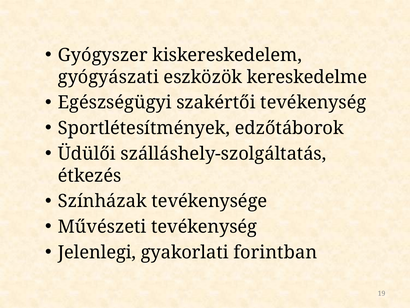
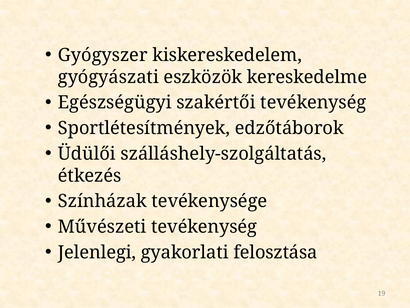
forintban: forintban -> felosztása (275, 252)
